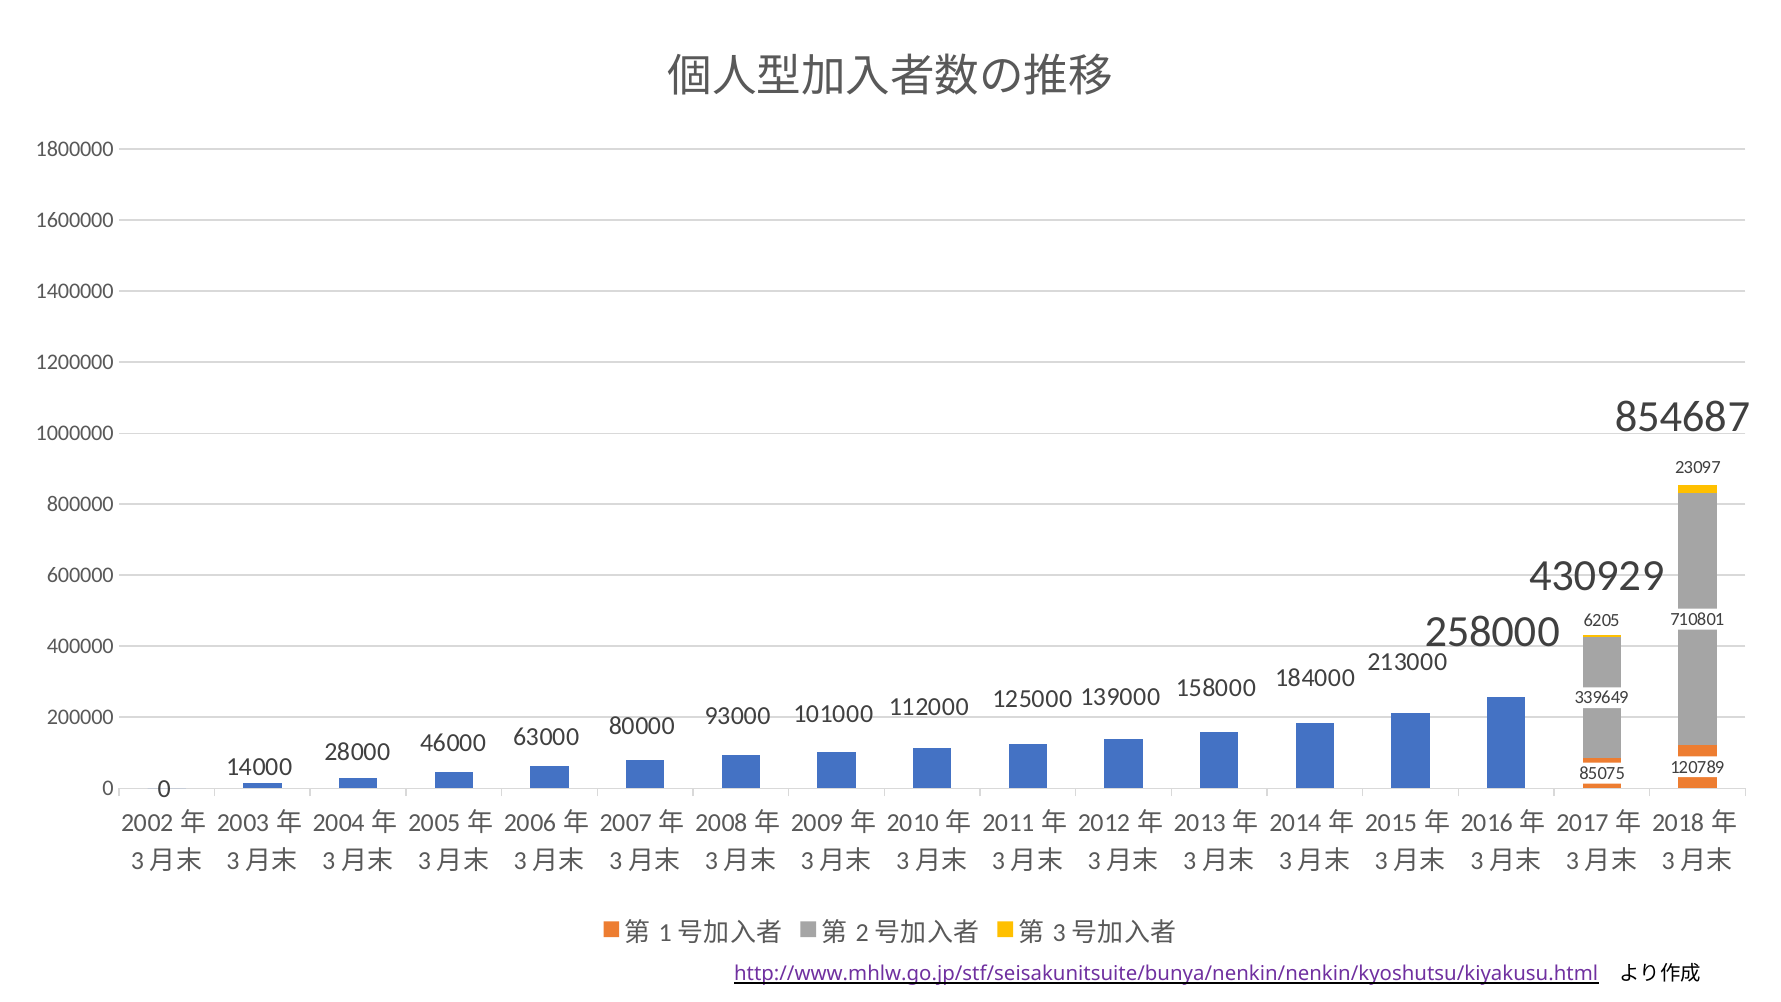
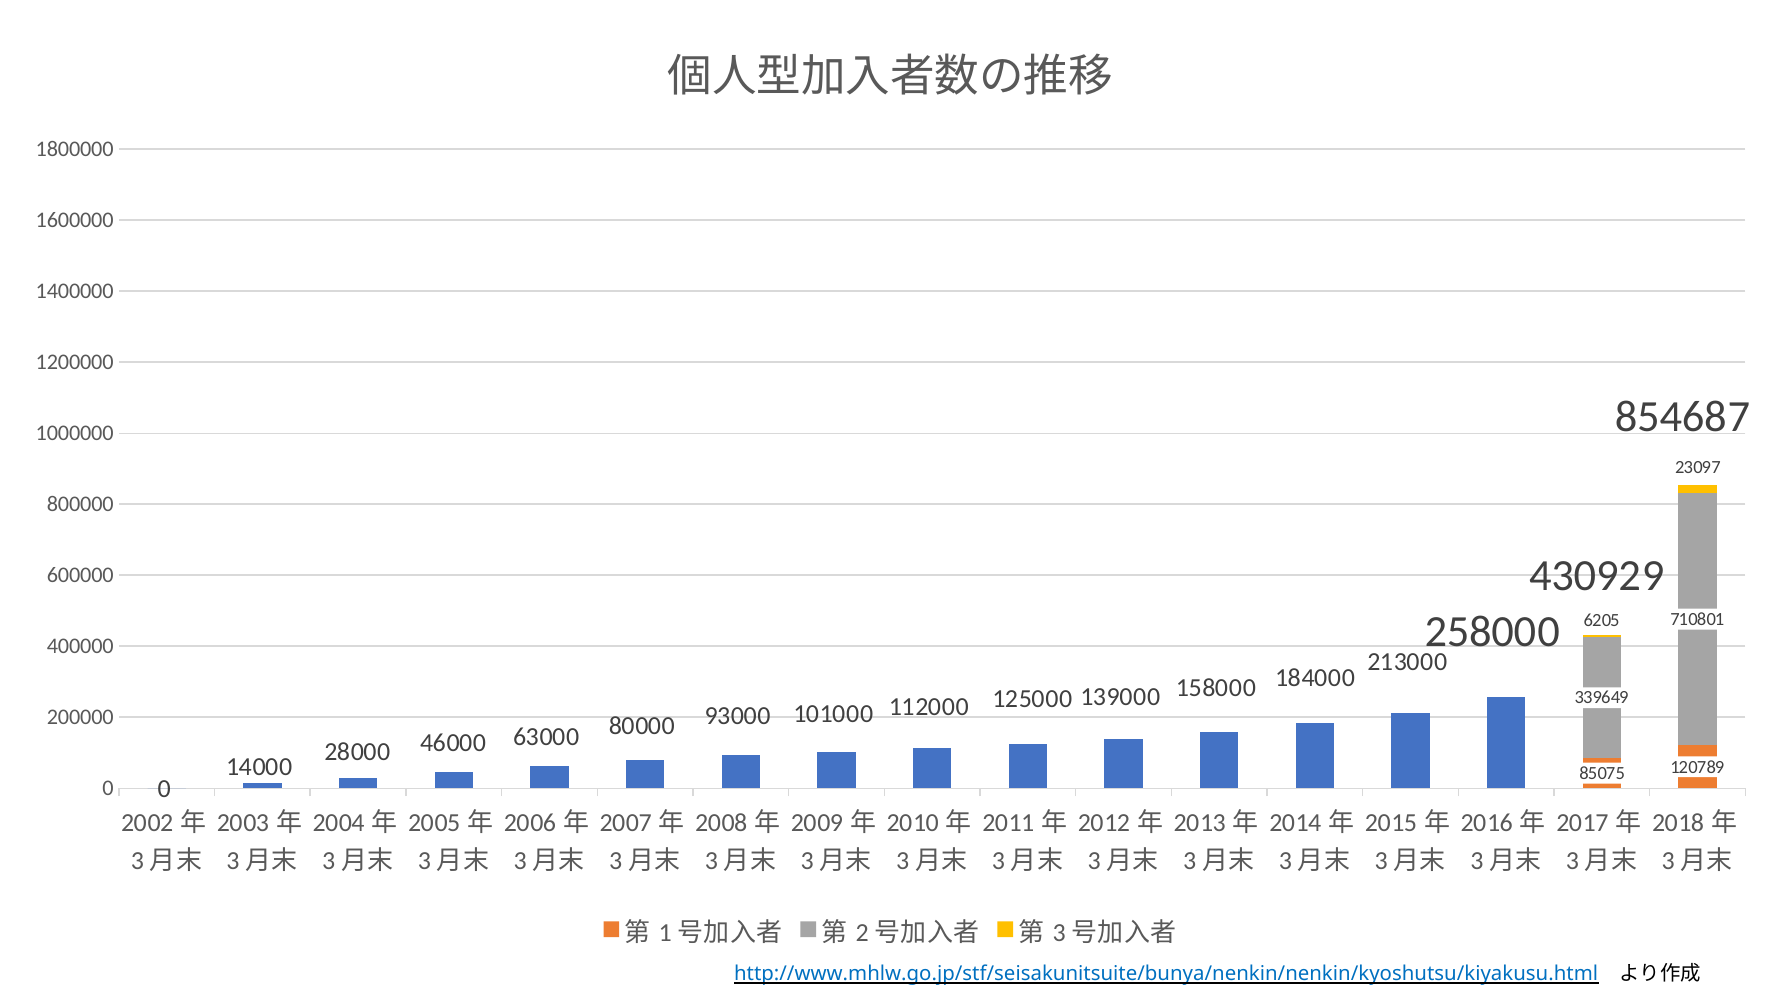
http://www.mhlw.go.jp/stf/seisakunitsuite/bunya/nenkin/nenkin/kyoshutsu/kiyakusu.html colour: purple -> blue (1166, 974)
